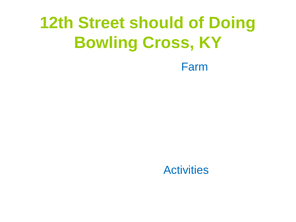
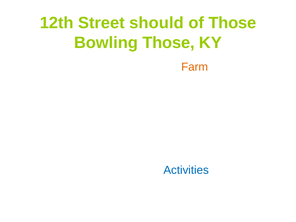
of Doing: Doing -> Those (232, 23)
Bowling Cross: Cross -> Those (169, 43)
Farm colour: blue -> orange (195, 67)
